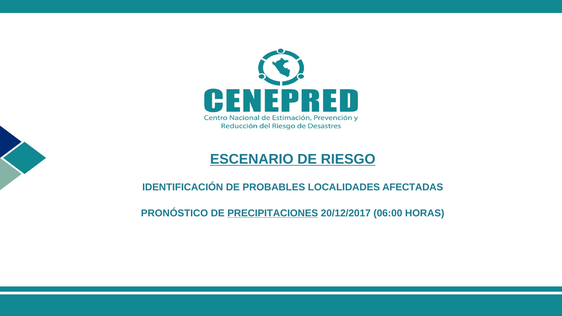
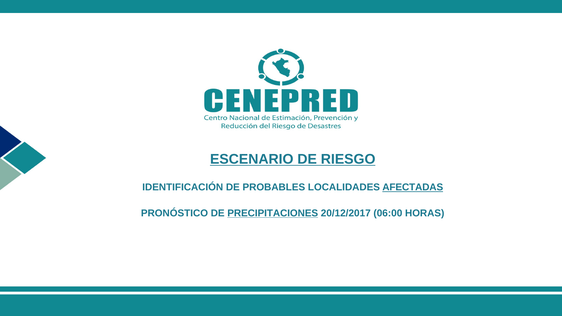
AFECTADAS underline: none -> present (413, 187)
